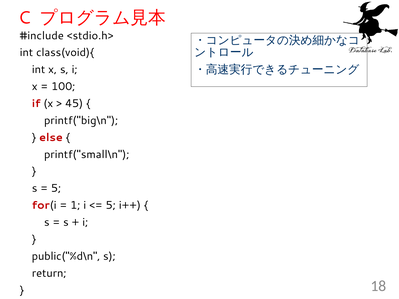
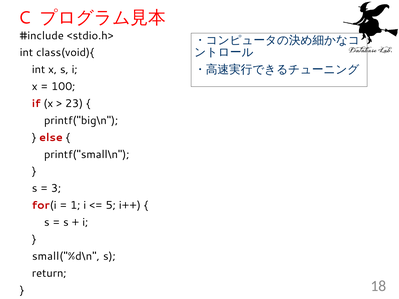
45: 45 -> 23 (74, 104)
5: 5 -> 3 (56, 188)
public("%d\n: public("%d\n -> small("%d\n (66, 256)
